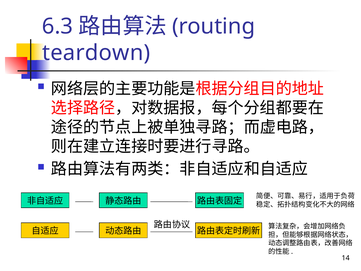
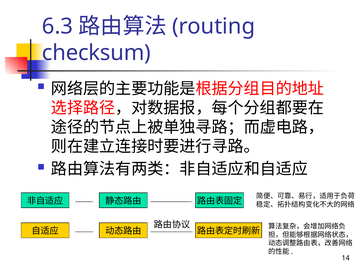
teardown: teardown -> checksum (96, 53)
